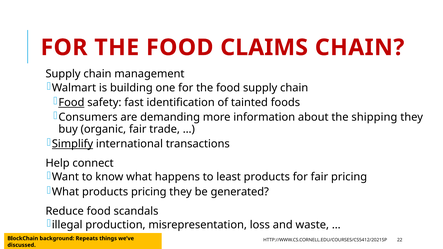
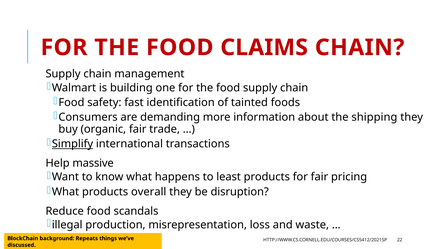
Food underline: present -> none (71, 103)
connect: connect -> massive (93, 163)
products pricing: pricing -> overall (149, 192)
generated: generated -> disruption (240, 192)
